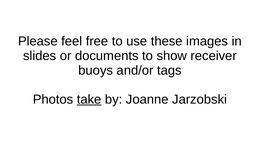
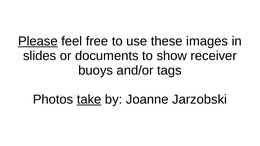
Please underline: none -> present (38, 41)
